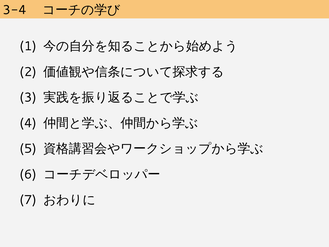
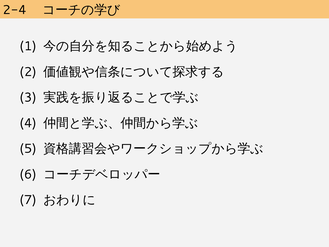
3-4: 3-4 -> 2-4 (15, 10)
